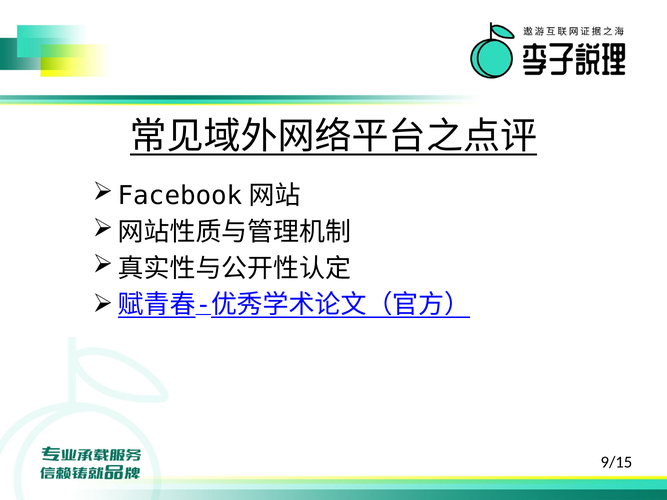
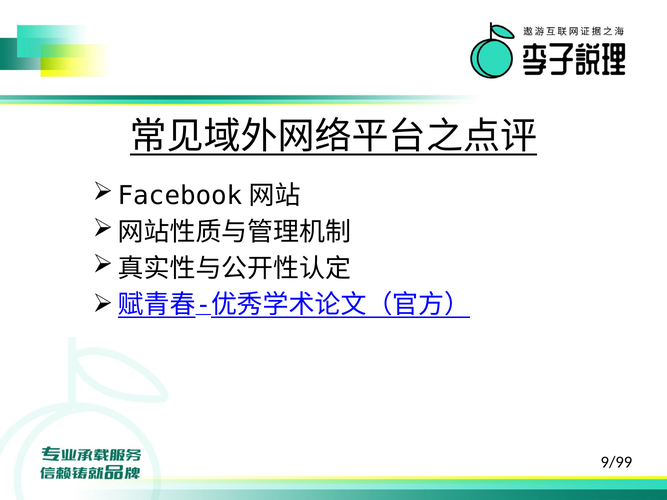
9/15: 9/15 -> 9/99 (616, 463)
